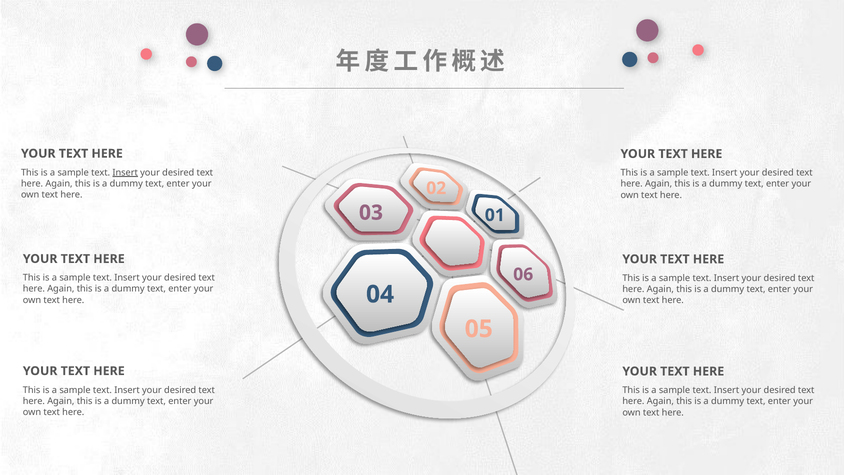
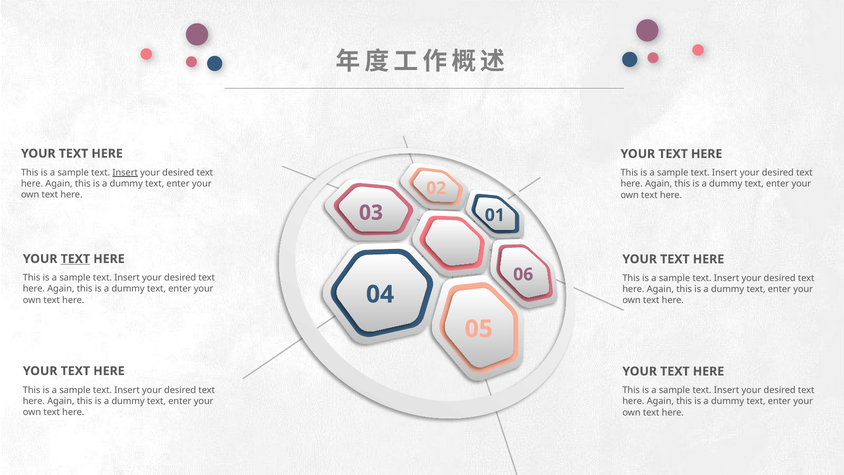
TEXT underline: none -> present (75, 259)
